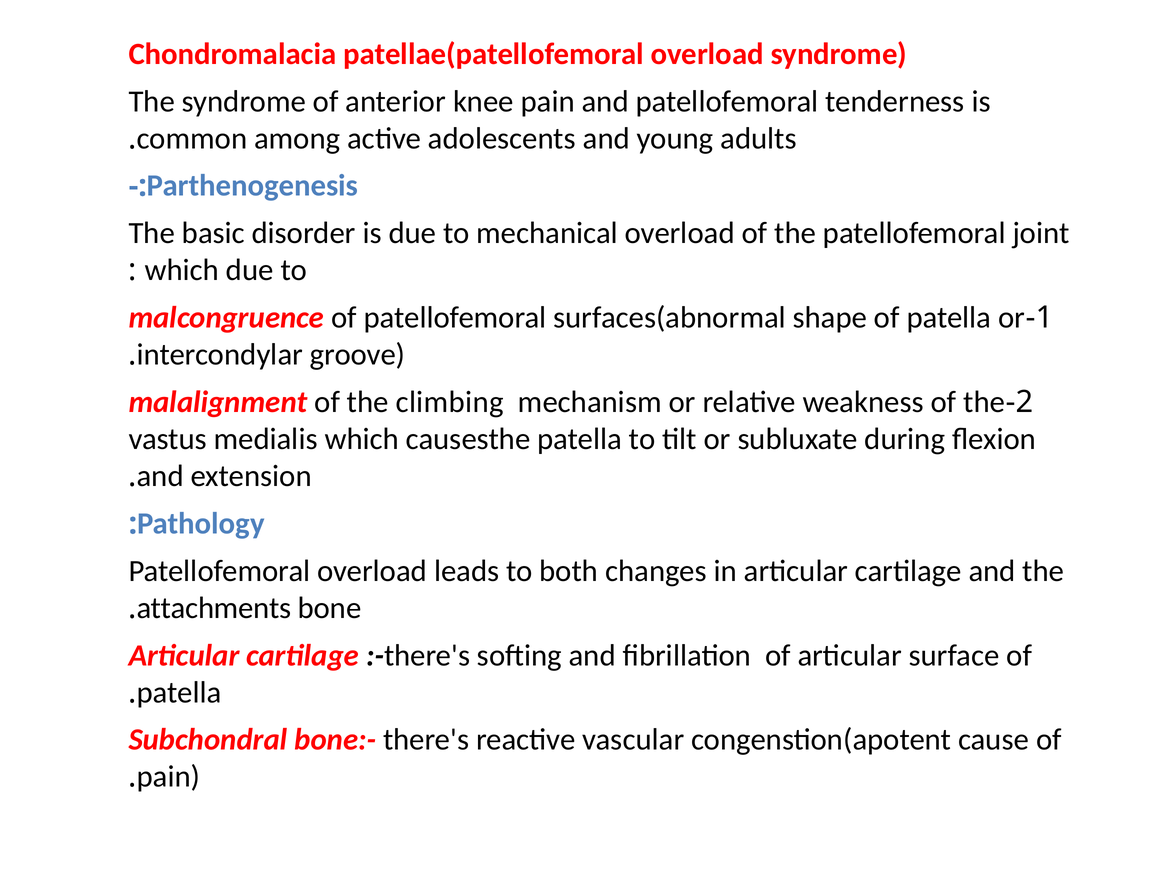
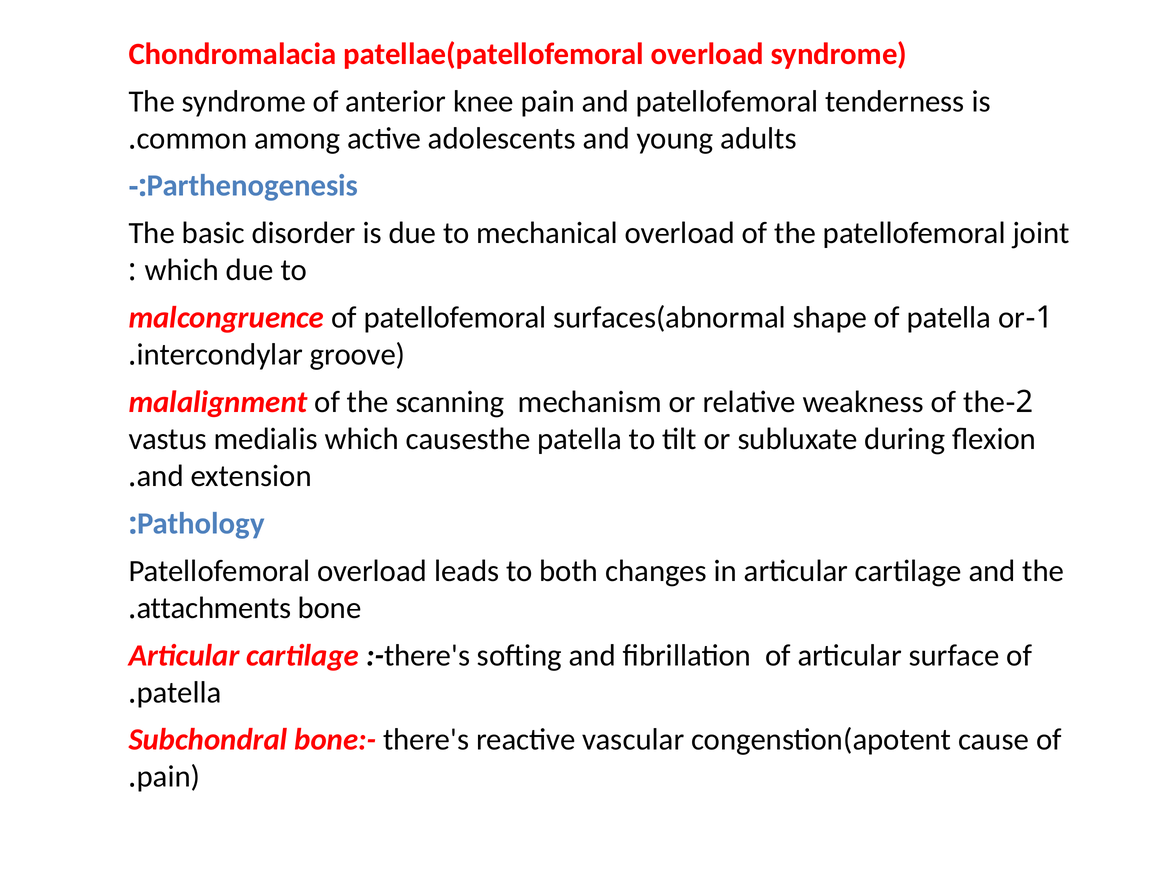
climbing: climbing -> scanning (450, 402)
